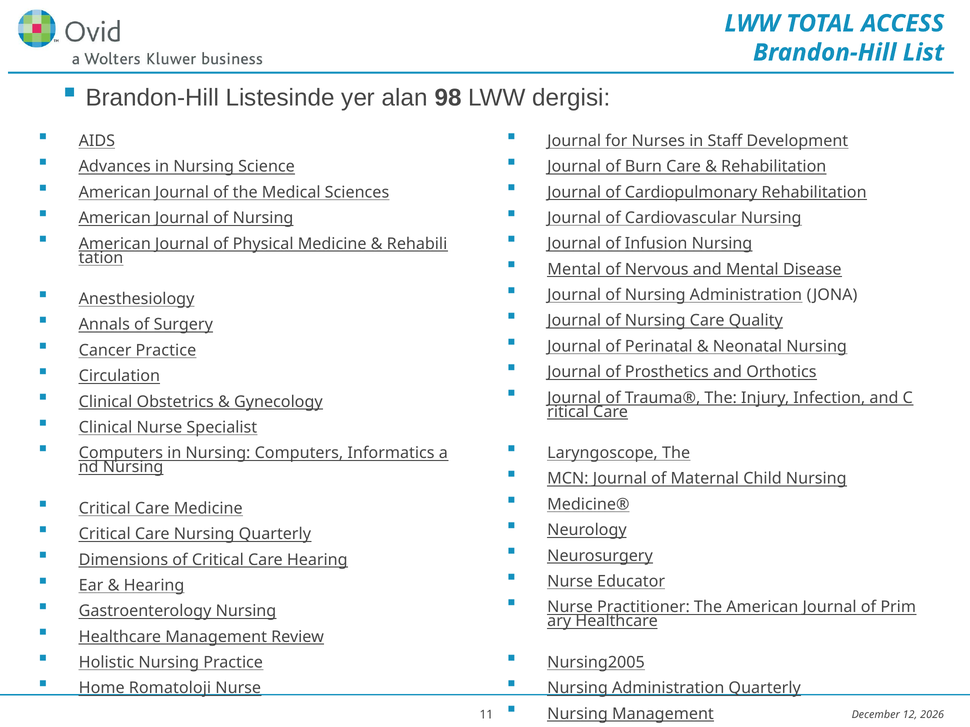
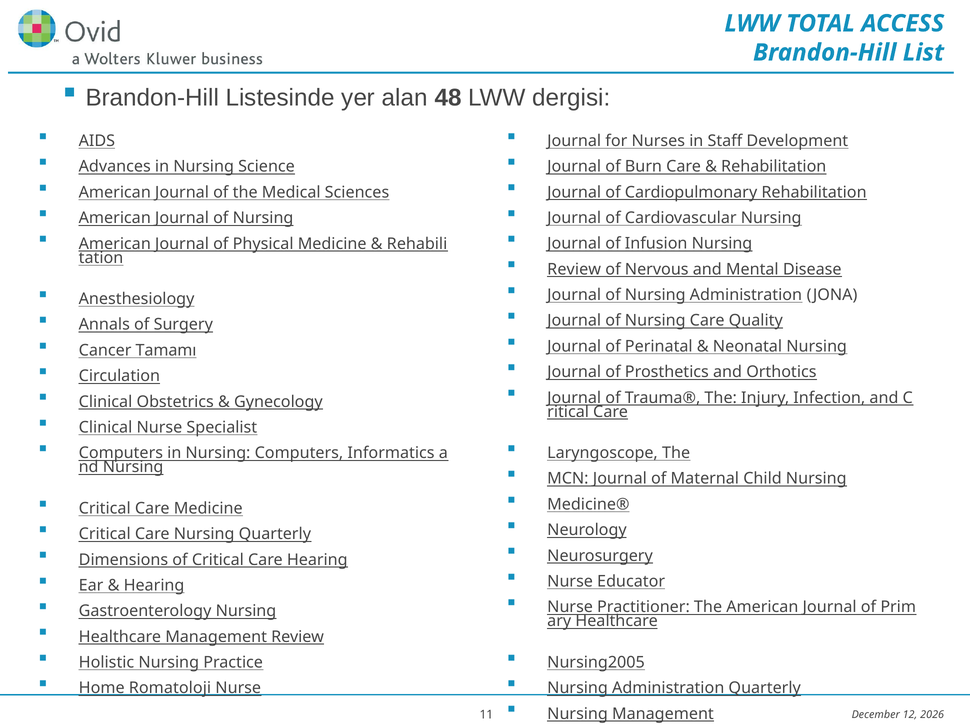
98: 98 -> 48 (448, 98)
Mental: Mental -> Review (574, 269)
Cancer Practice: Practice -> Tamamı (166, 351)
